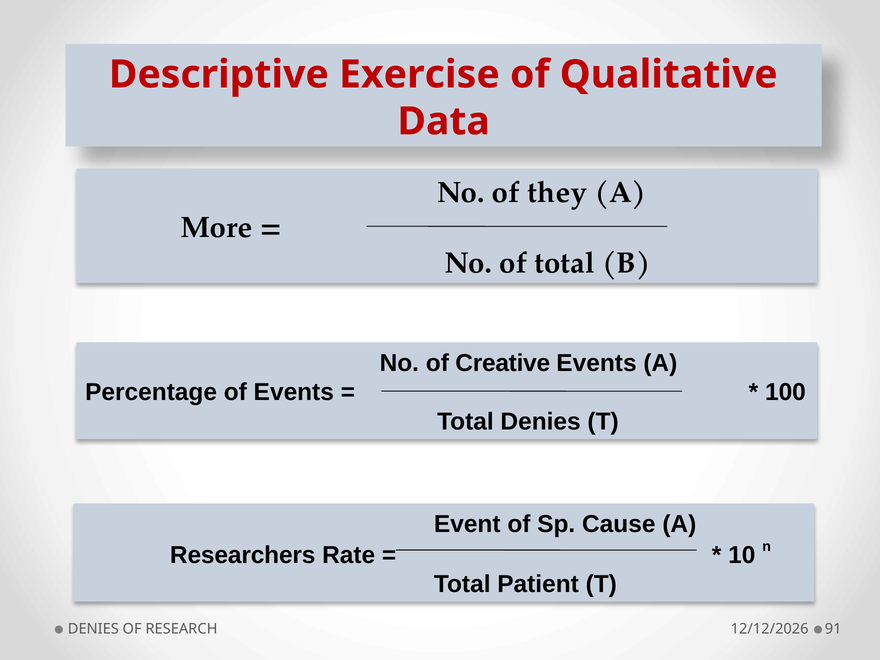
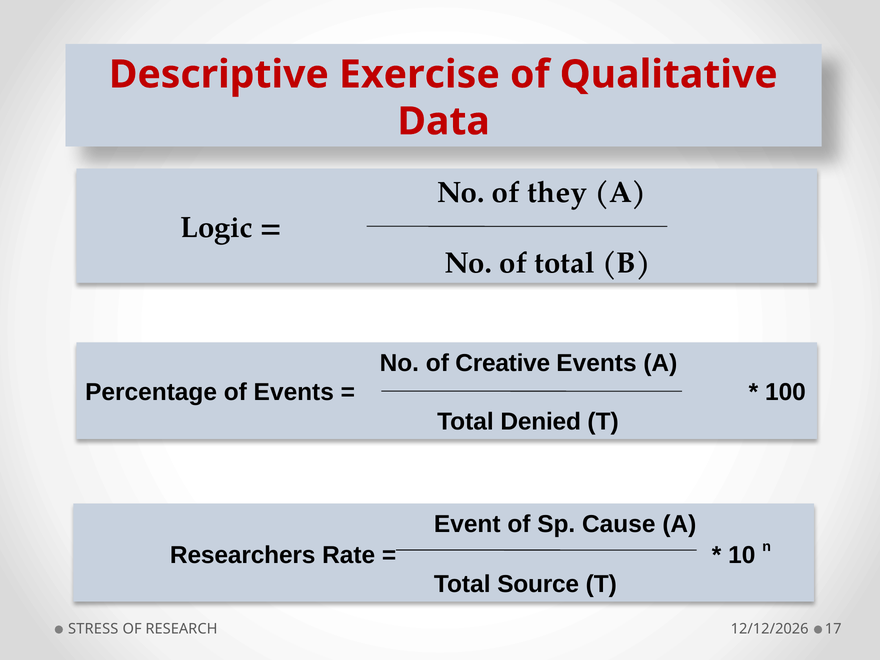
More: More -> Logic (217, 228)
Total Denies: Denies -> Denied (541, 422)
Patient: Patient -> Source (538, 584)
DENIES: DENIES -> STRESS (93, 629)
91: 91 -> 17 (833, 629)
